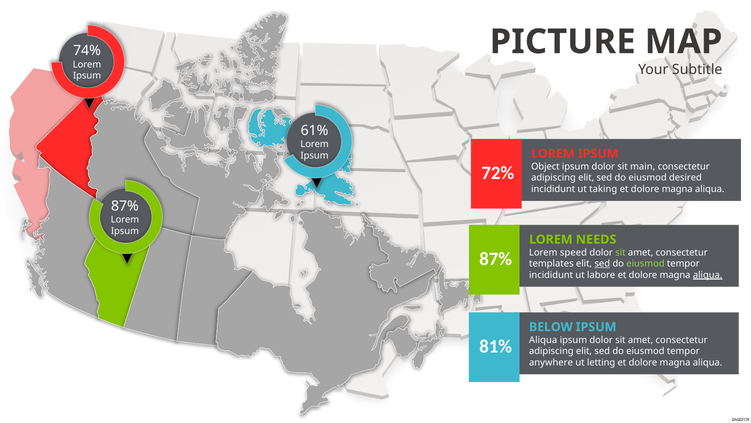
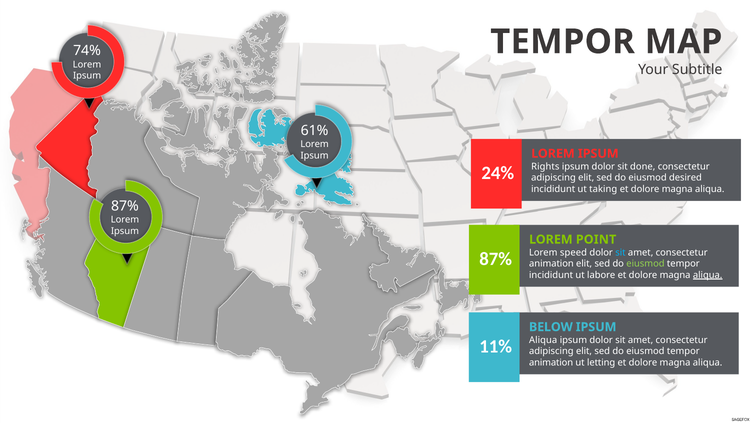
PICTURE: PICTURE -> TEMPOR (563, 42)
Object: Object -> Rights (545, 166)
main: main -> done (643, 166)
72%: 72% -> 24% (498, 173)
NEEDS: NEEDS -> POINT (596, 239)
sit colour: light green -> light blue (620, 252)
templates: templates -> animation (551, 263)
sed underline: present -> none (602, 263)
81%: 81% -> 11% (496, 346)
anywhere: anywhere -> animation (551, 362)
